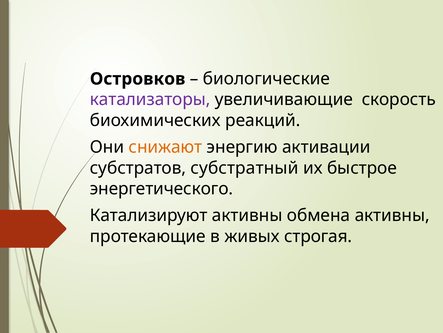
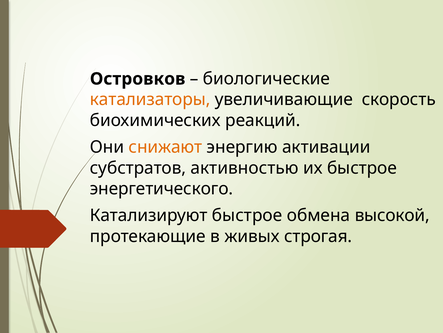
катализаторы colour: purple -> orange (150, 99)
субстратный: субстратный -> активностью (245, 168)
Катализируют активны: активны -> быстрое (247, 215)
обмена активны: активны -> высокой (392, 215)
